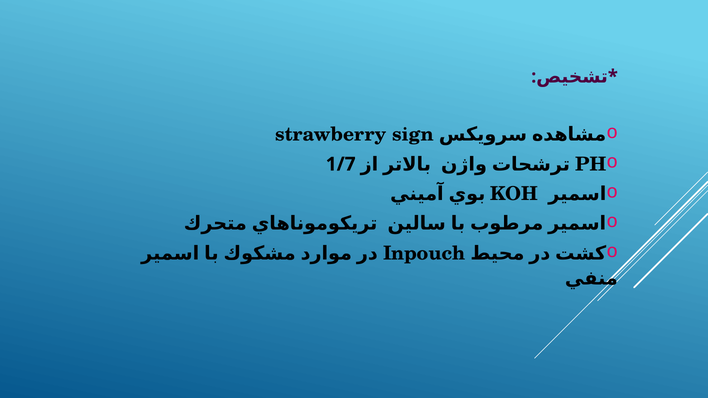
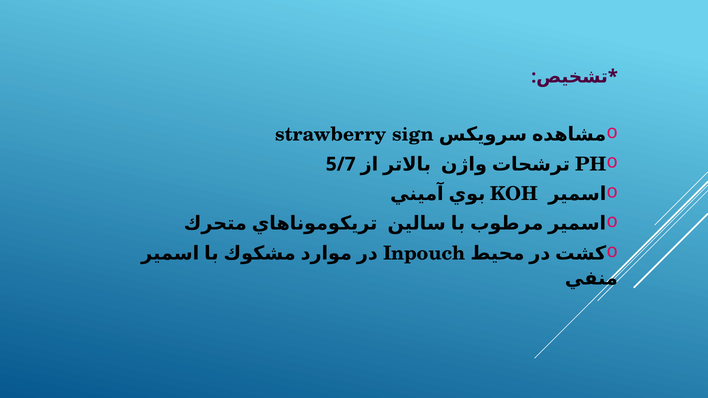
1/7: 1/7 -> 5/7 (341, 164)
